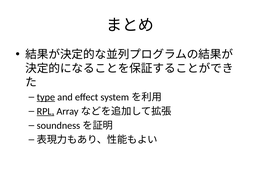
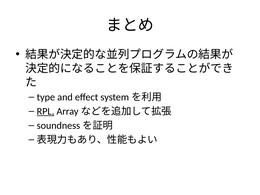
type underline: present -> none (46, 97)
